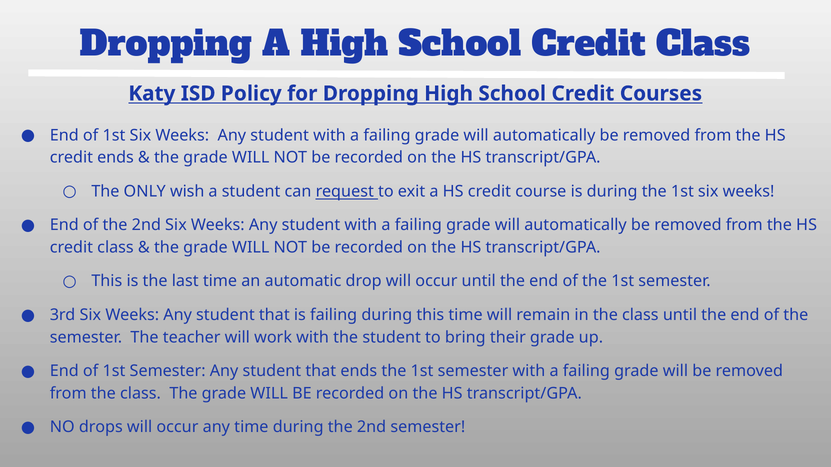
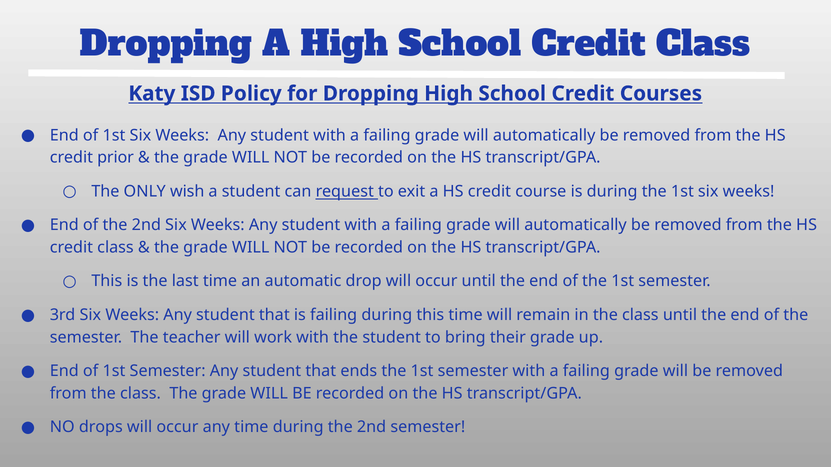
credit ends: ends -> prior (116, 158)
